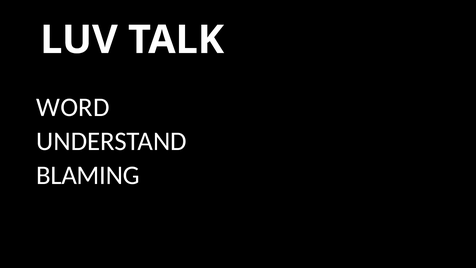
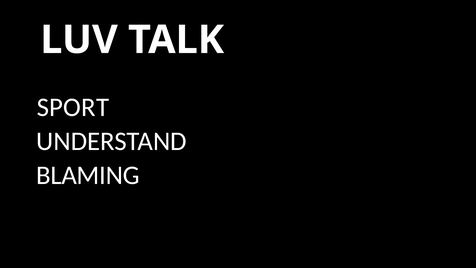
WORD: WORD -> SPORT (73, 107)
